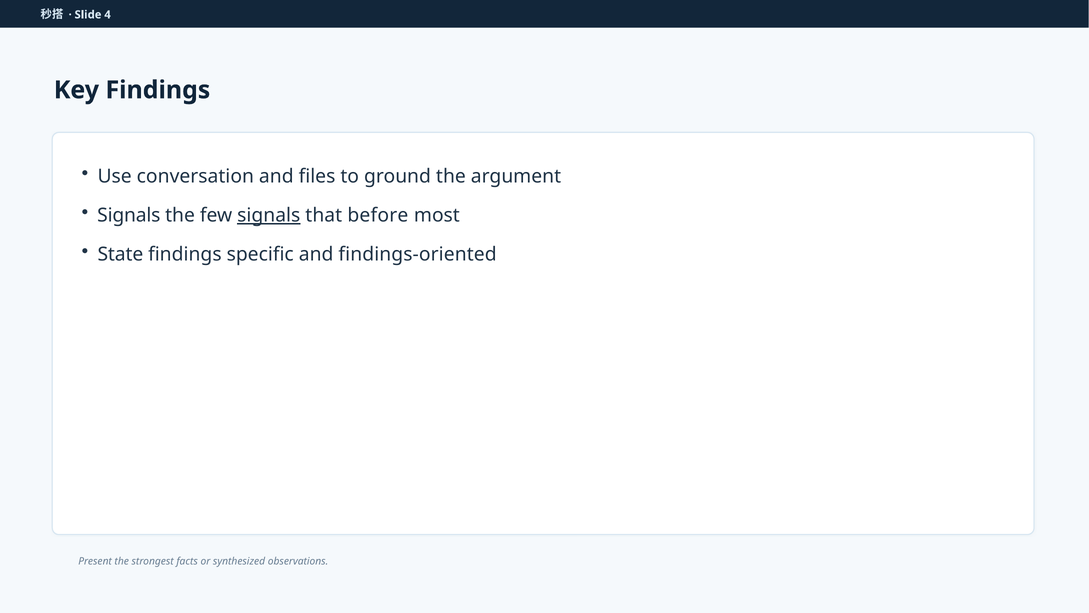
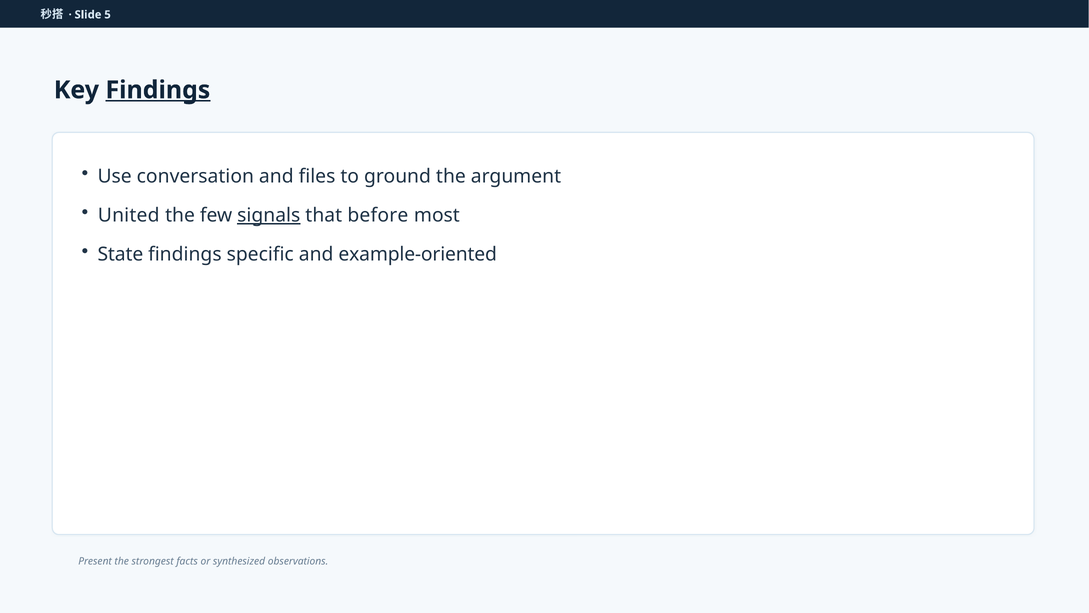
4: 4 -> 5 (108, 15)
Findings underline: none -> present (158, 90)
Signals: Signals -> United (129, 215)
findings-oriented: findings-oriented -> example-oriented (418, 254)
